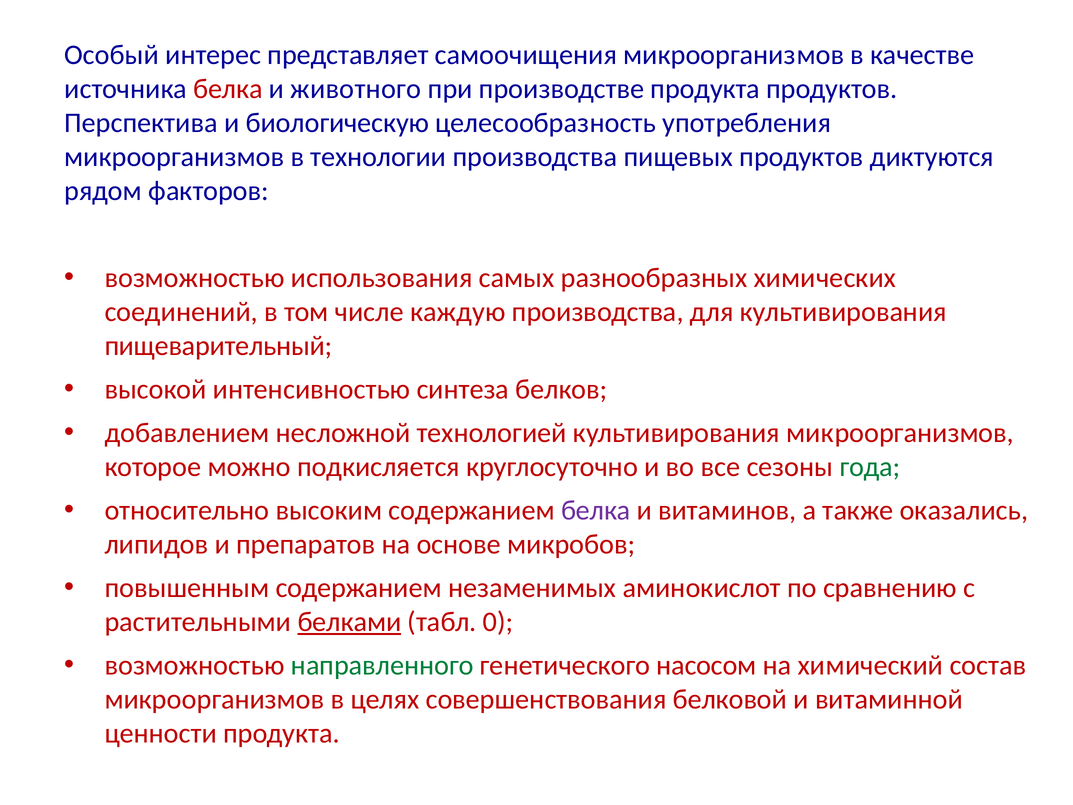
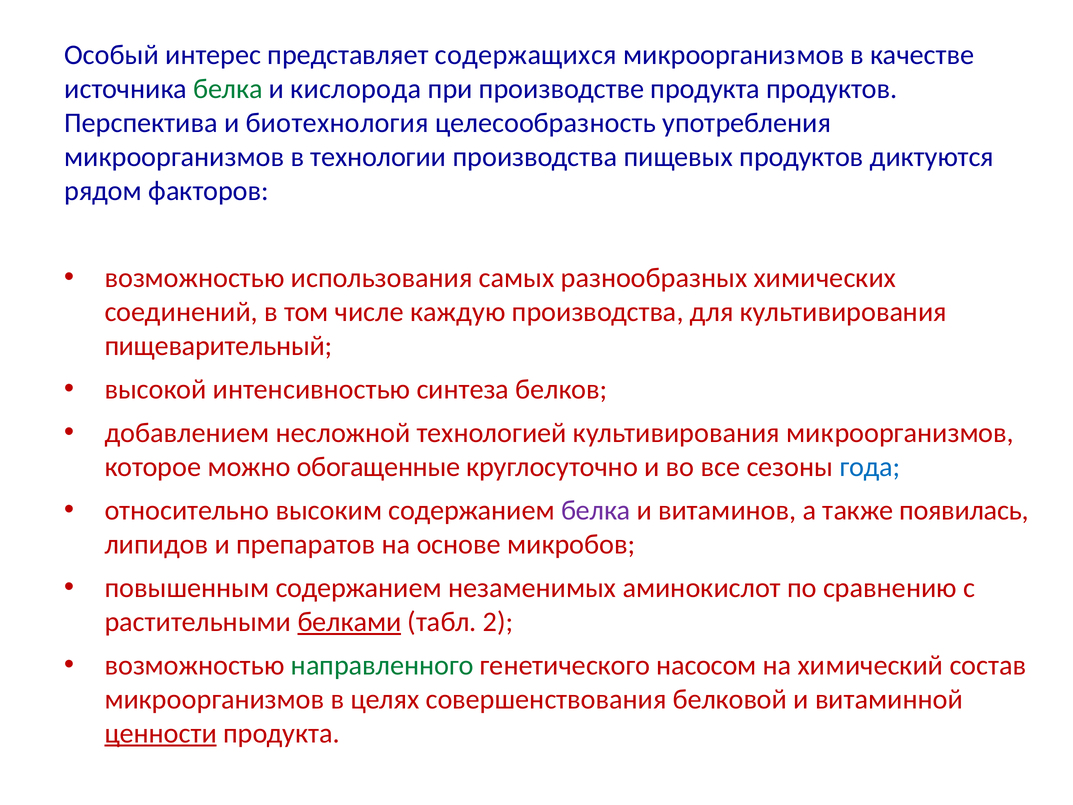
самоочищения: самоочищения -> содержащихся (526, 55)
белка colour: red -> green (228, 89)
животного: животного -> кислорода (356, 89)
биологическую: биологическую -> биотехнология (337, 123)
подкисляется: подкисляется -> обогащенные (379, 467)
года colour: green -> blue (870, 467)
оказались: оказались -> появилась (964, 510)
0: 0 -> 2 (498, 622)
ценности underline: none -> present (161, 733)
